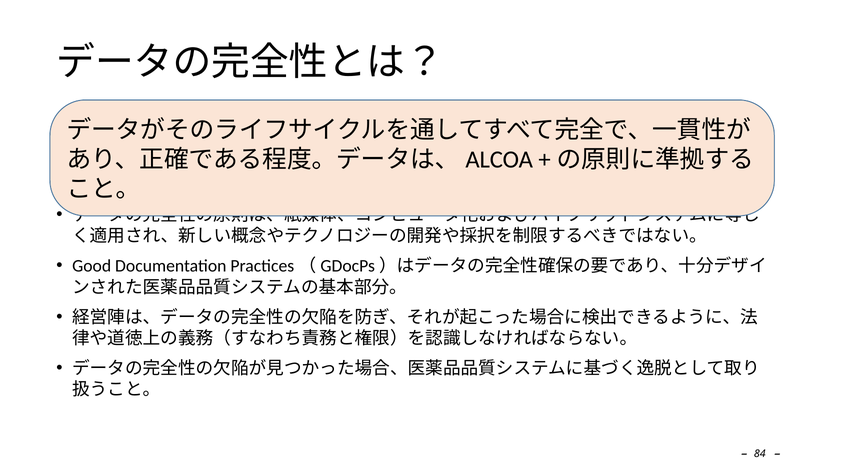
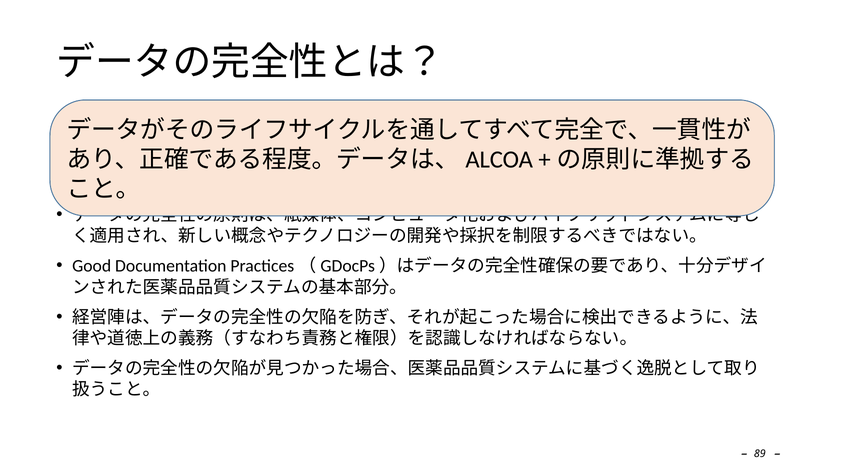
84: 84 -> 89 (760, 454)
